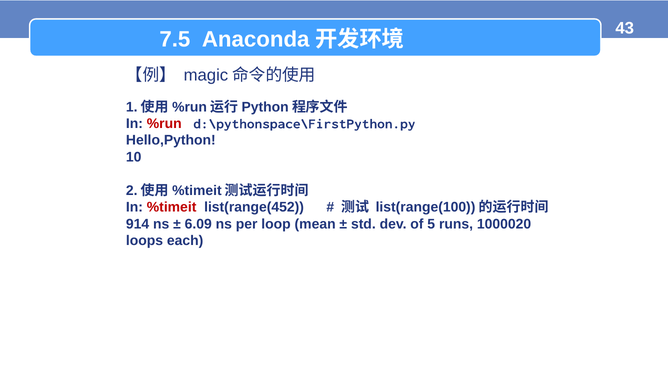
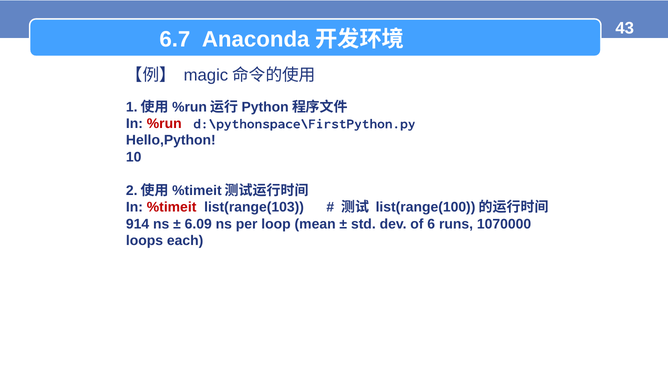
7.5: 7.5 -> 6.7 (175, 40)
list(range(452: list(range(452 -> list(range(103 (254, 207)
5: 5 -> 6 (431, 224)
1000020: 1000020 -> 1070000 (504, 224)
